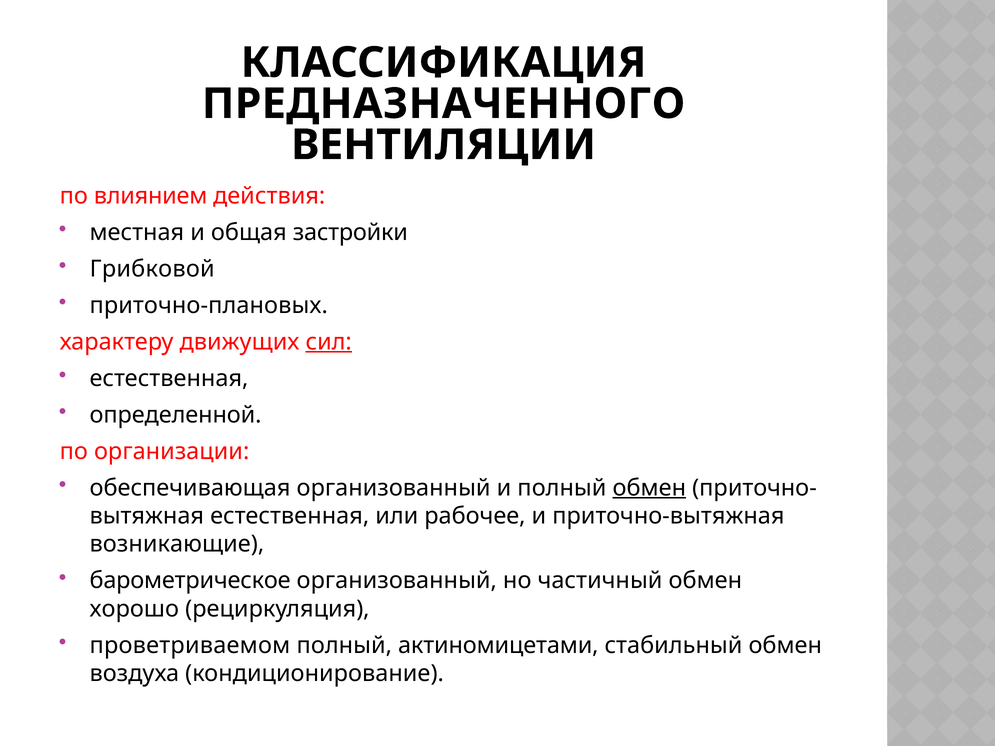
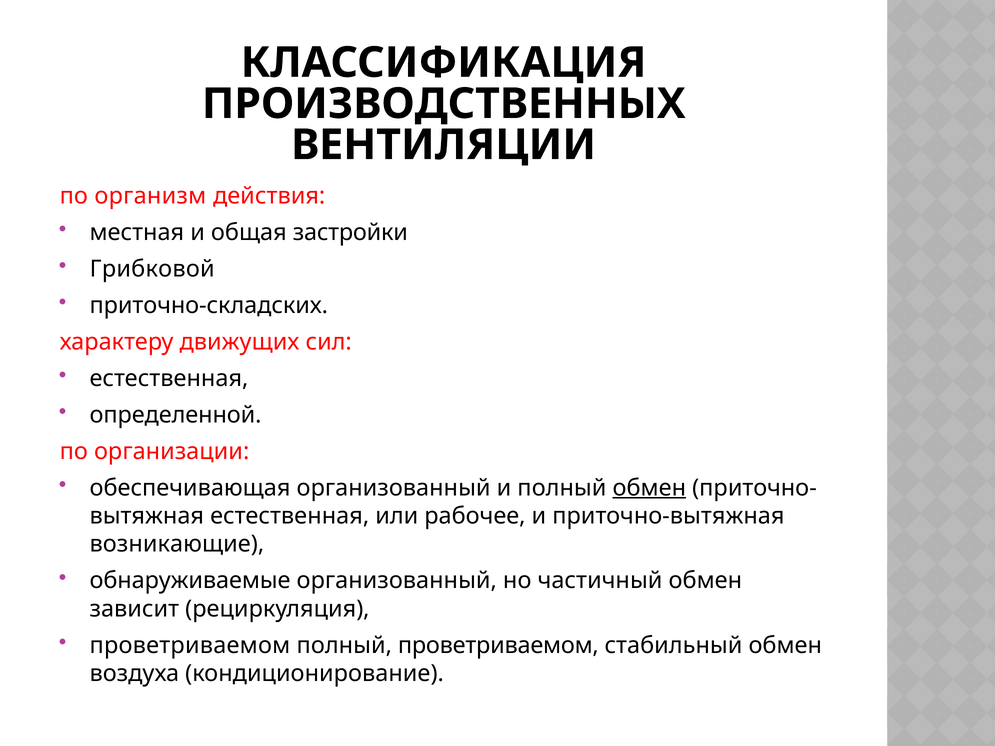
ПРЕДНАЗНАЧЕННОГО: ПРЕДНАЗНАЧЕННОГО -> ПРОИЗВОДСТВЕННЫХ (444, 104)
влиянием: влиянием -> организм (150, 196)
приточно-плановых: приточно-плановых -> приточно-складских (209, 305)
сил underline: present -> none (329, 342)
барометрическое: барометрическое -> обнаруживаемые (190, 581)
хорошо: хорошо -> зависит (134, 609)
полный актиномицетами: актиномицетами -> проветриваемом (498, 646)
